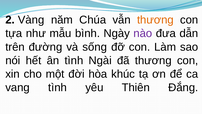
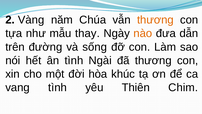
bình: bình -> thay (87, 33)
nào colour: purple -> orange (143, 33)
Đắng: Đắng -> Chim (183, 87)
